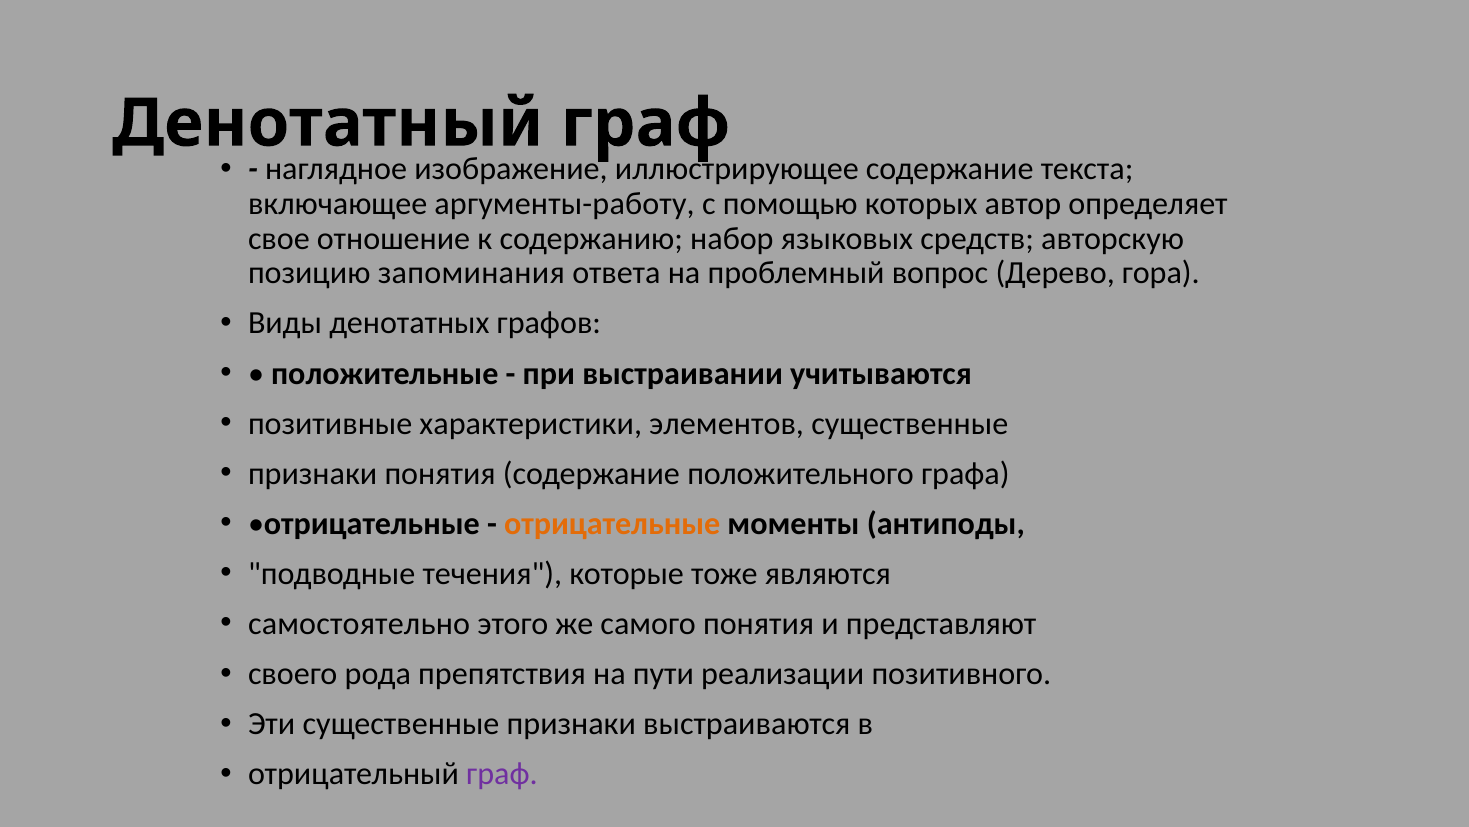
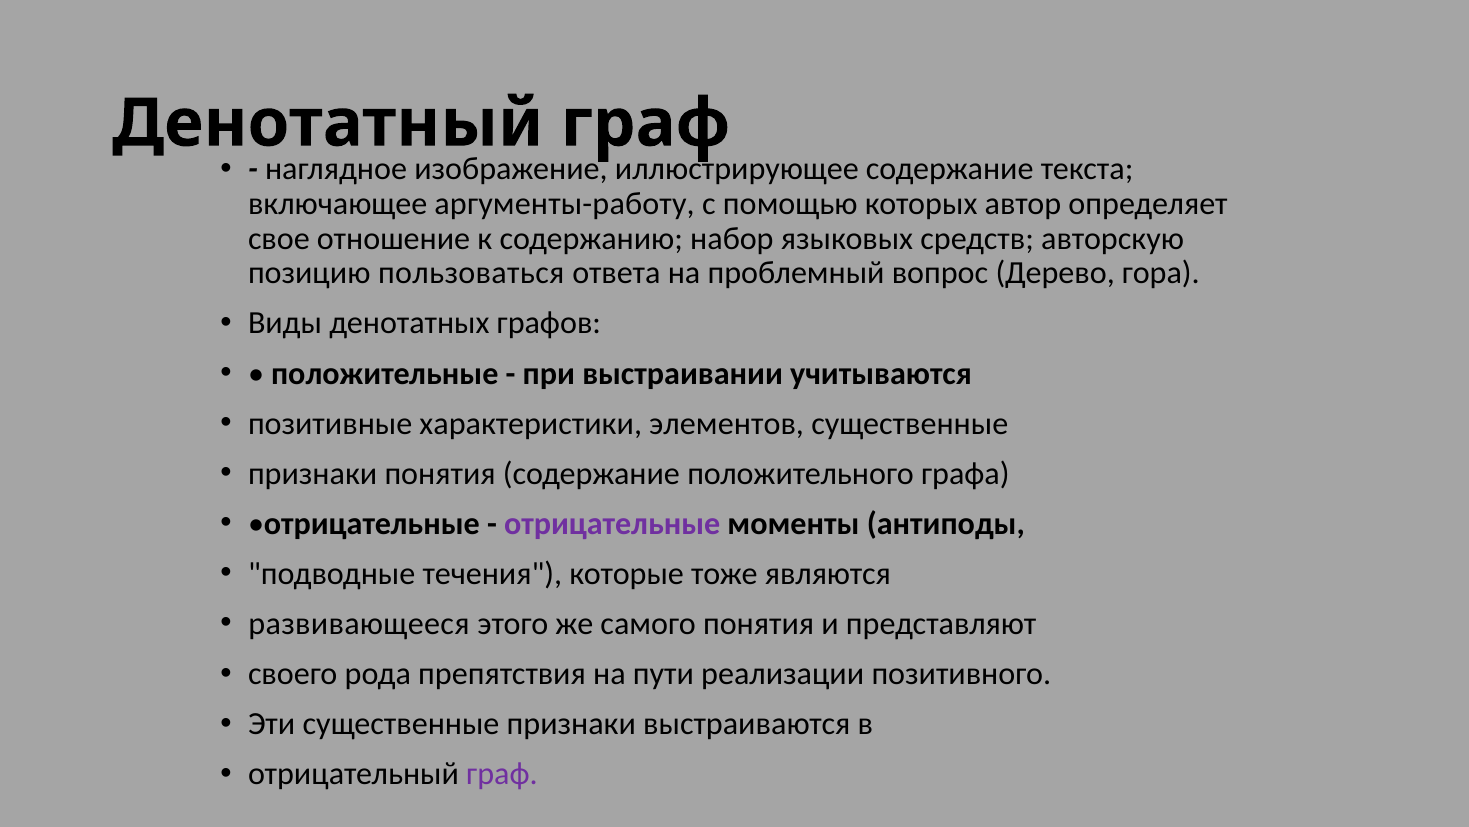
запоминания: запоминания -> пользоваться (471, 273)
отрицательные colour: orange -> purple (612, 523)
самостоятельно: самостоятельно -> развивающееся (359, 623)
